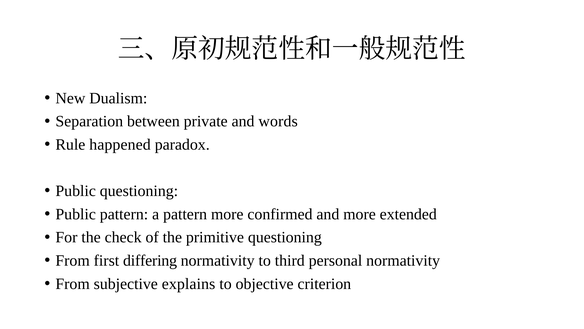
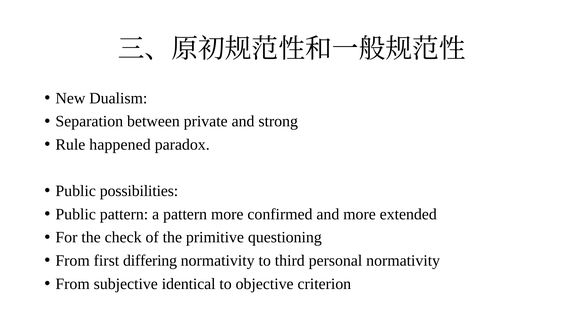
words: words -> strong (278, 121)
Public questioning: questioning -> possibilities (139, 191)
explains: explains -> identical (189, 283)
